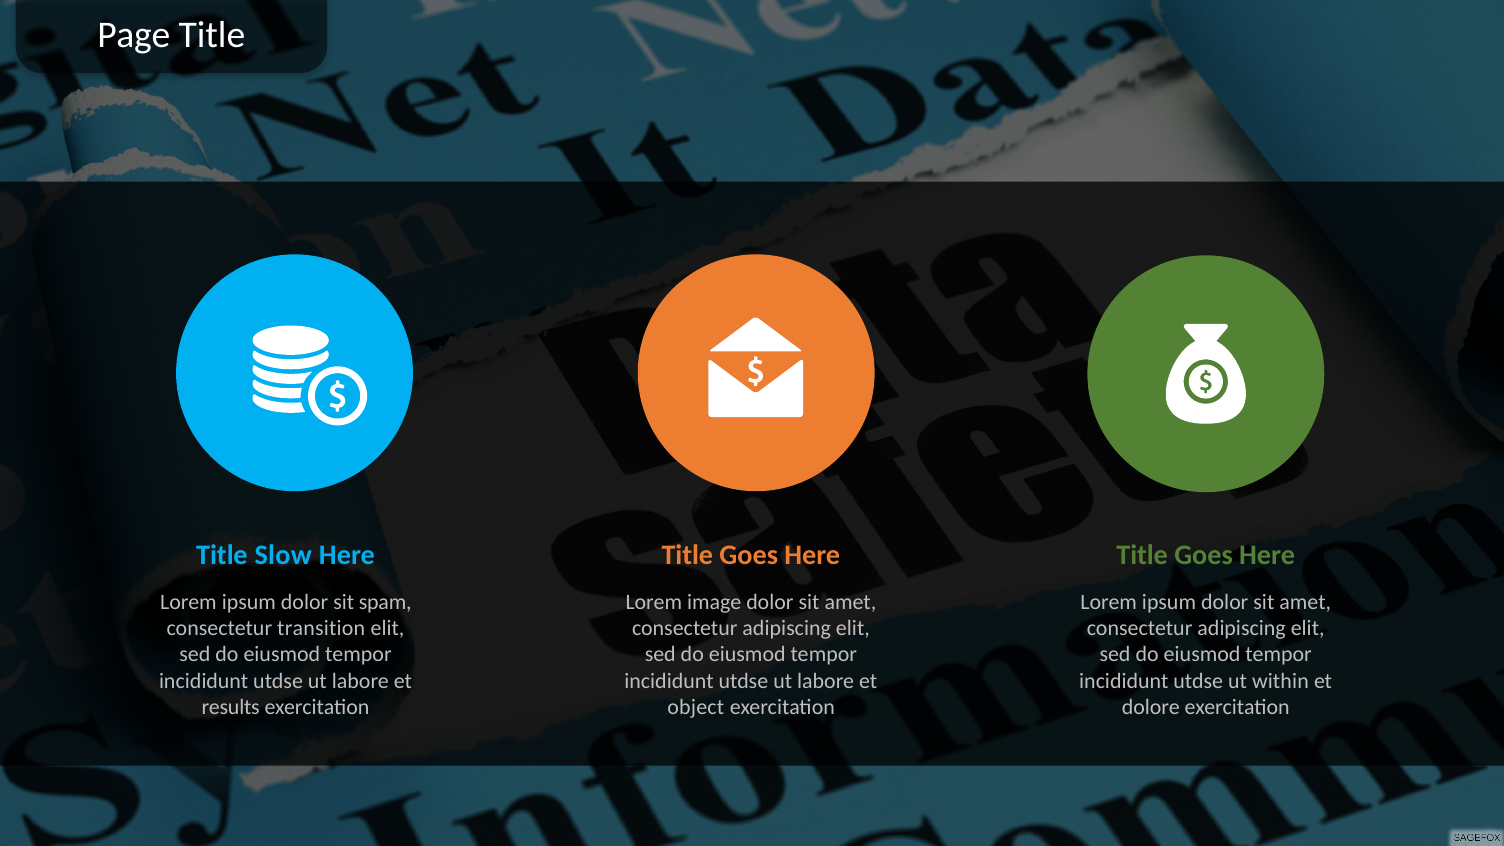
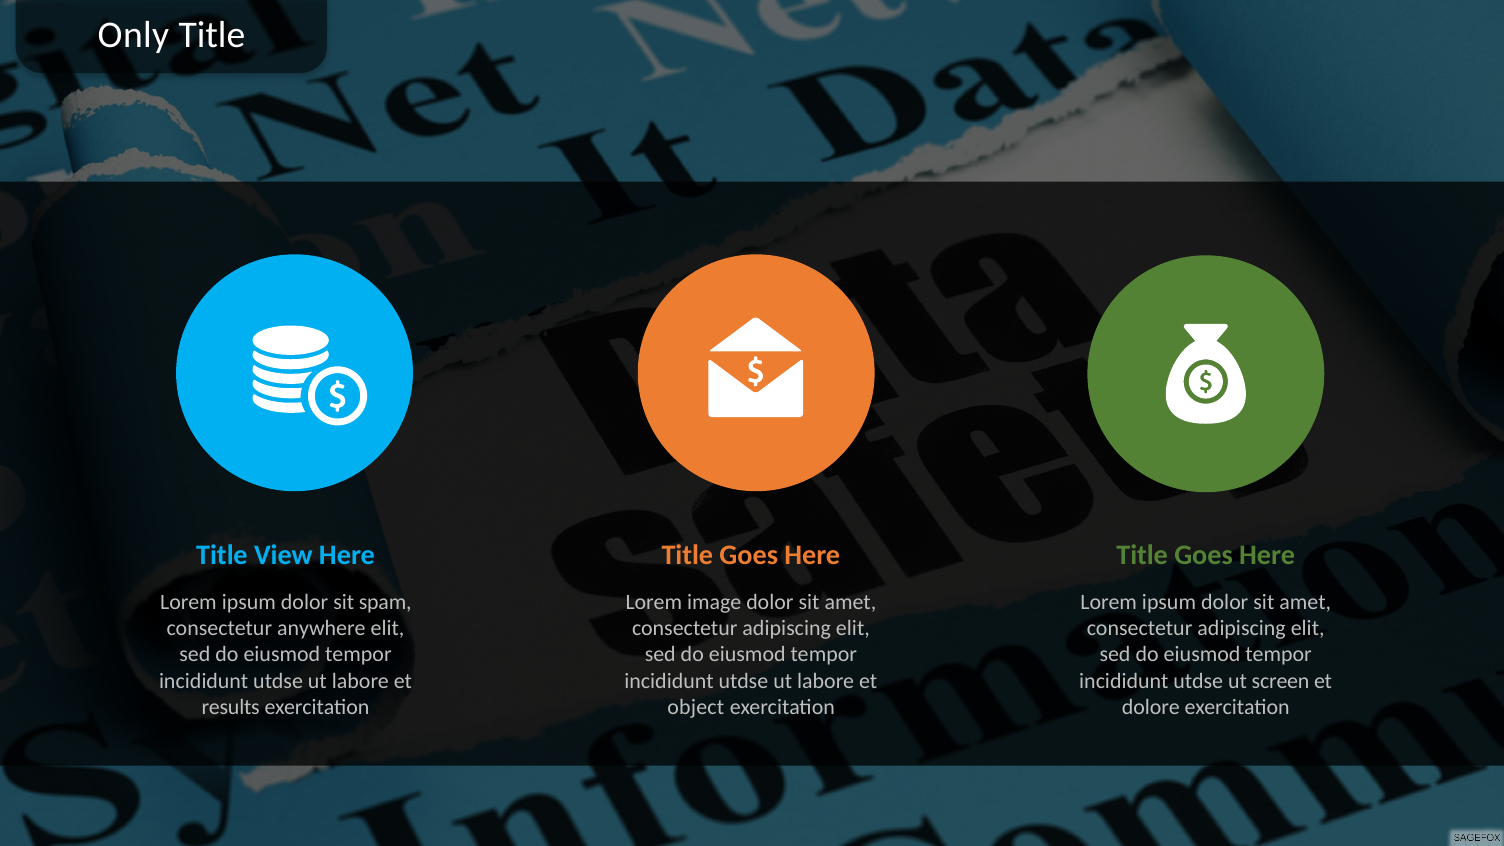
Page: Page -> Only (133, 36)
Slow: Slow -> View (283, 555)
transition: transition -> anywhere (321, 628)
within: within -> screen (1281, 681)
